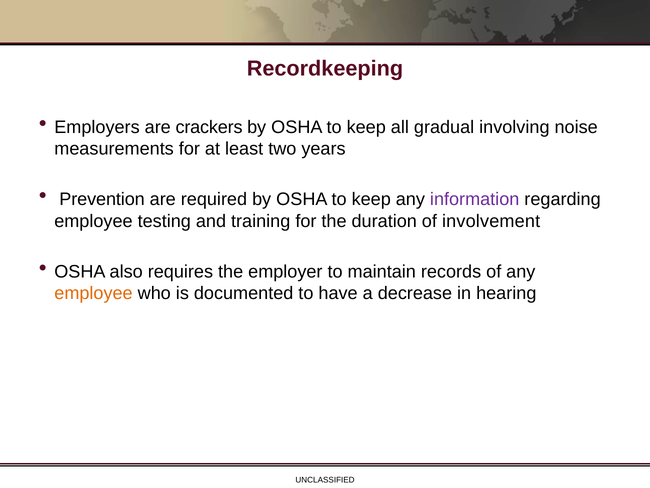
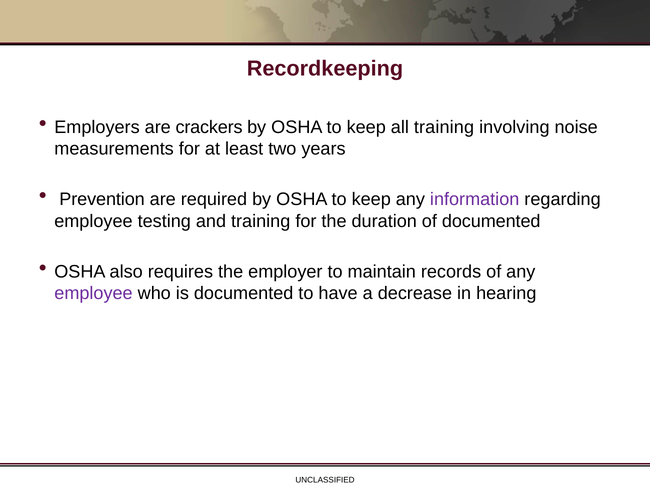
all gradual: gradual -> training (444, 127)
of involvement: involvement -> documented (491, 221)
employee colour: orange -> purple (93, 293)
